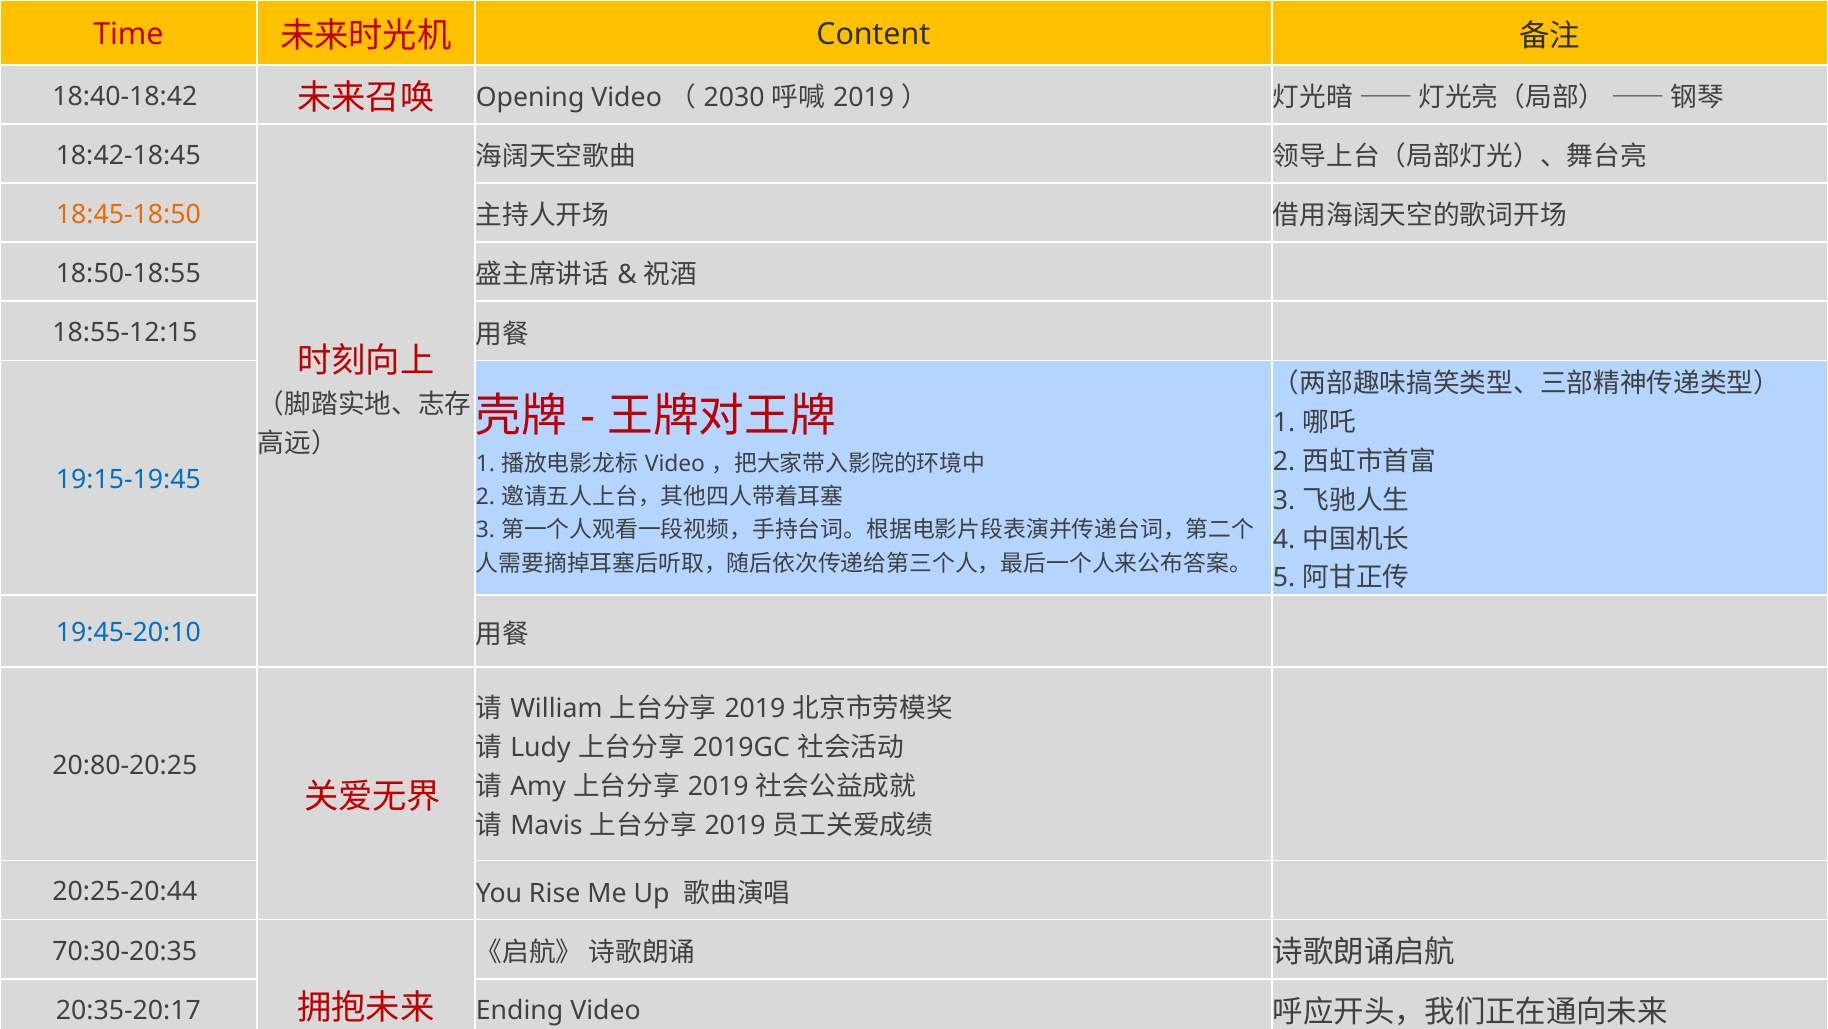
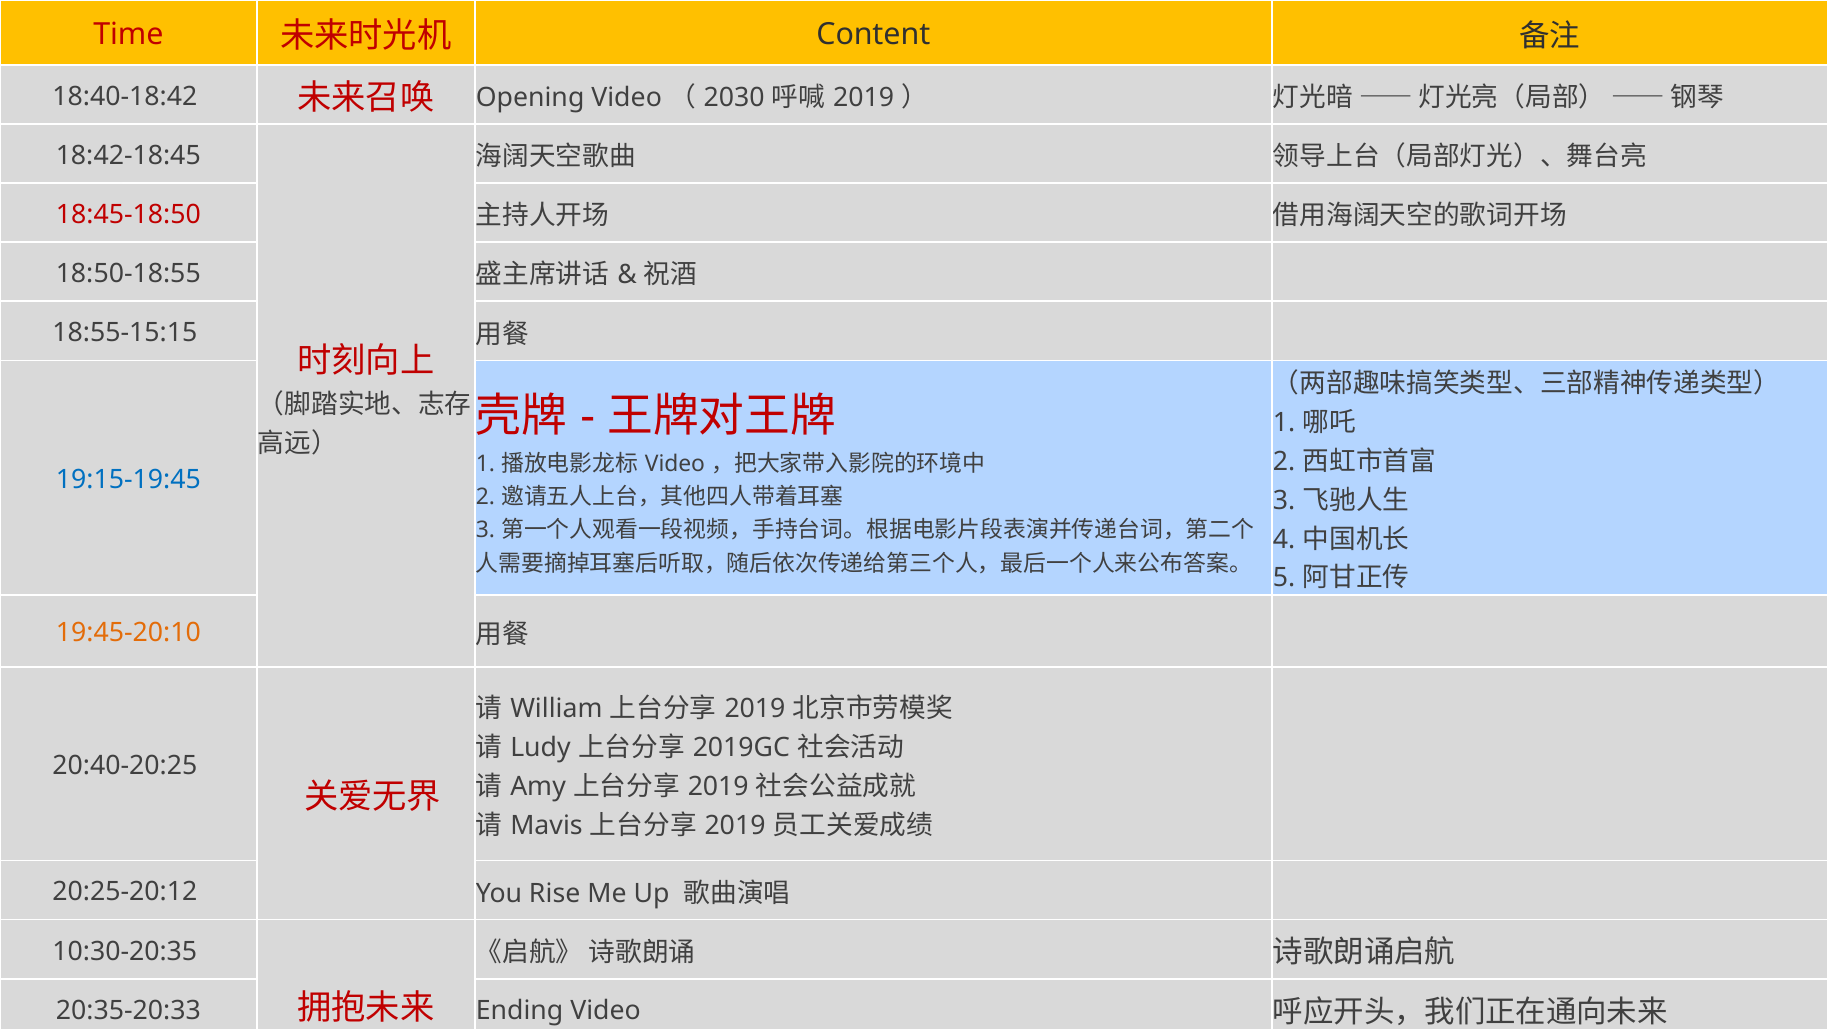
18:45-18:50 colour: orange -> red (128, 215)
18:55-12:15: 18:55-12:15 -> 18:55-15:15 (125, 333)
19:45-20:10 colour: blue -> orange (128, 633)
20:80-20:25: 20:80-20:25 -> 20:40-20:25 (125, 765)
20:25-20:44: 20:25-20:44 -> 20:25-20:12 (125, 892)
70:30-20:35: 70:30-20:35 -> 10:30-20:35 (125, 951)
20:35-20:17: 20:35-20:17 -> 20:35-20:33 (128, 1010)
